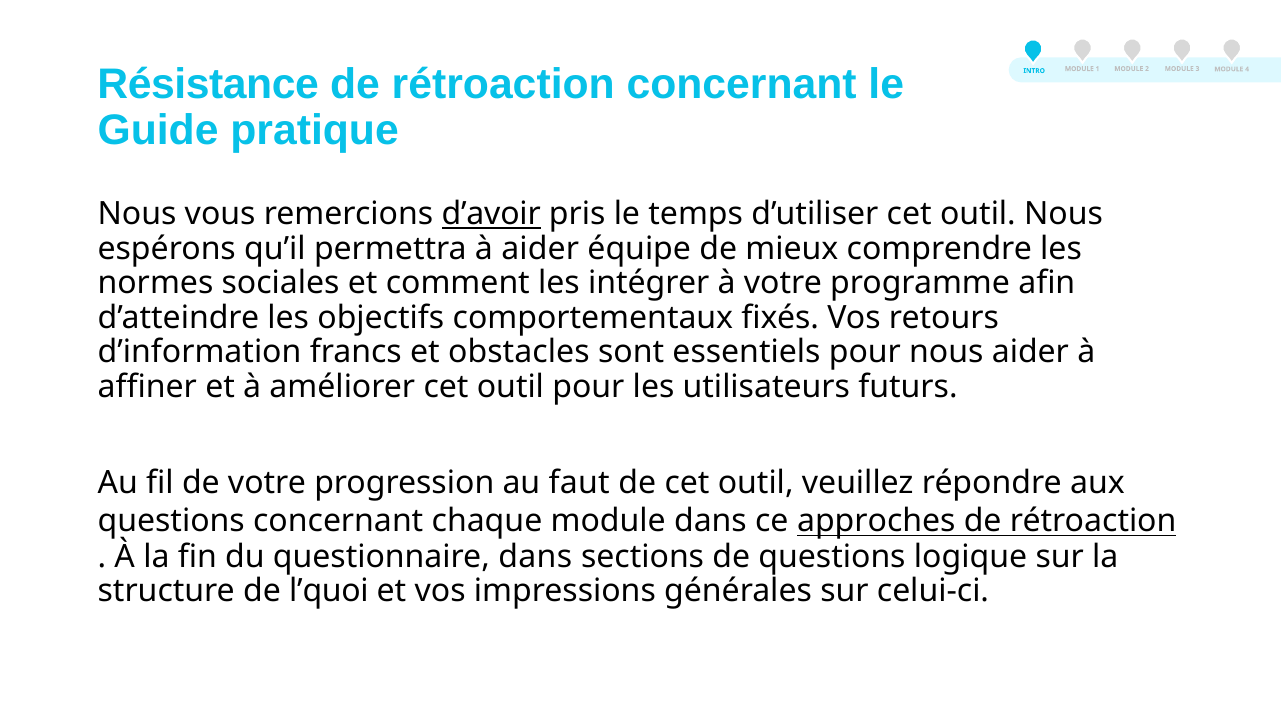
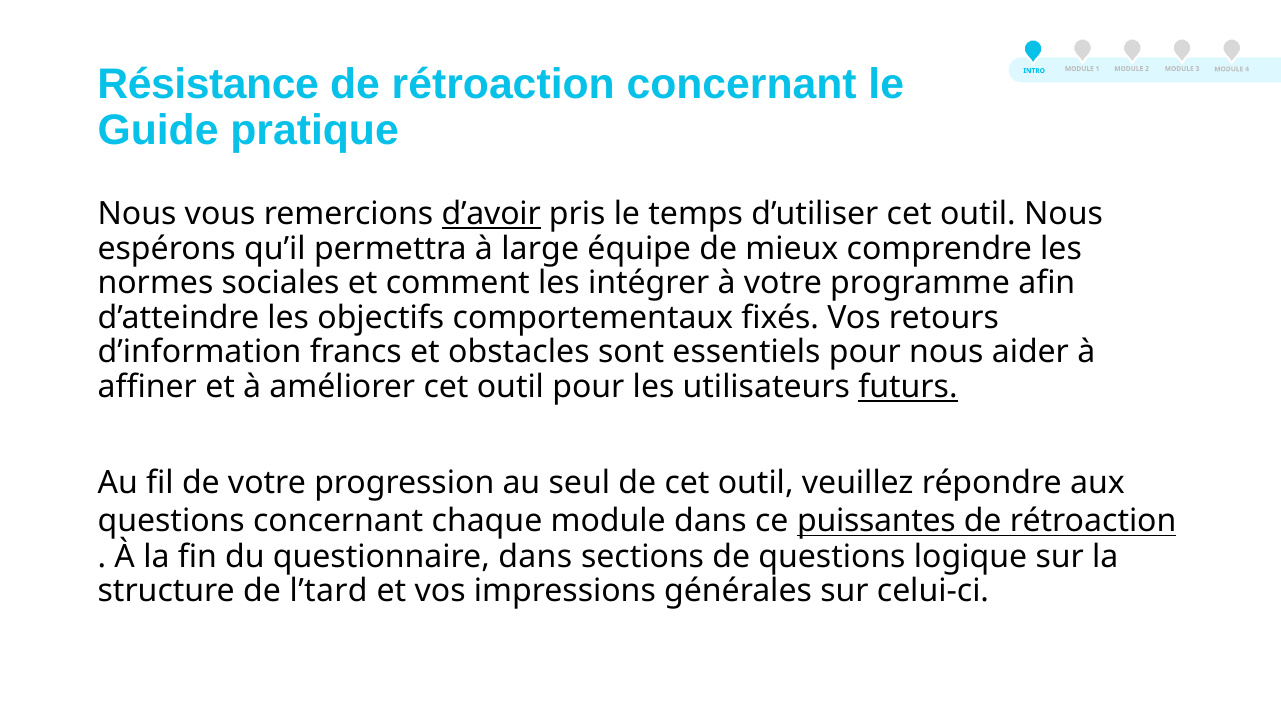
à aider: aider -> large (540, 248)
futurs underline: none -> present (908, 387)
faut: faut -> seul (579, 482)
approches: approches -> puissantes (876, 521)
l’quoi: l’quoi -> l’tard (329, 591)
